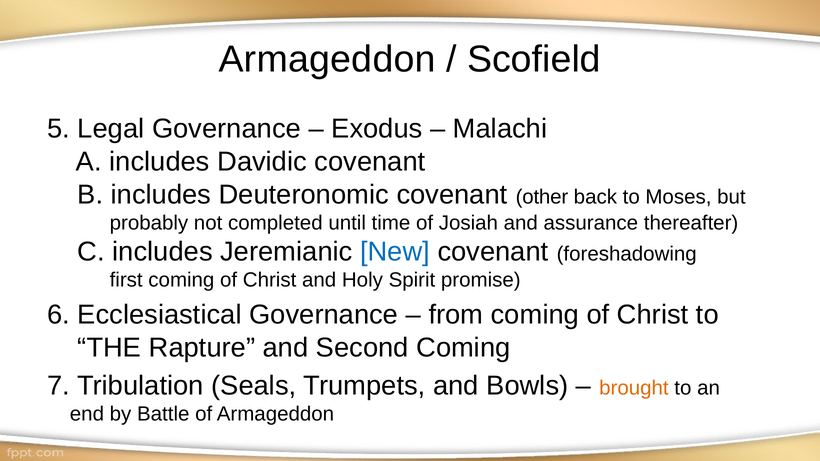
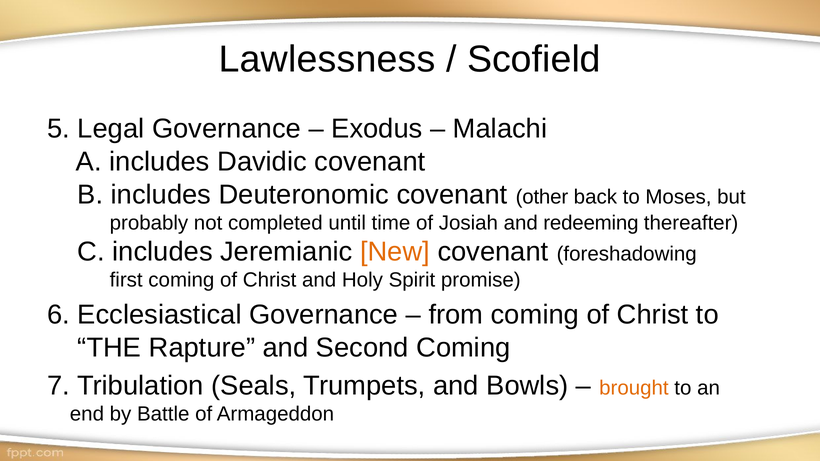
Armageddon: Armageddon -> Lawlessness (327, 60)
assurance: assurance -> redeeming (591, 223)
New colour: blue -> orange (395, 252)
